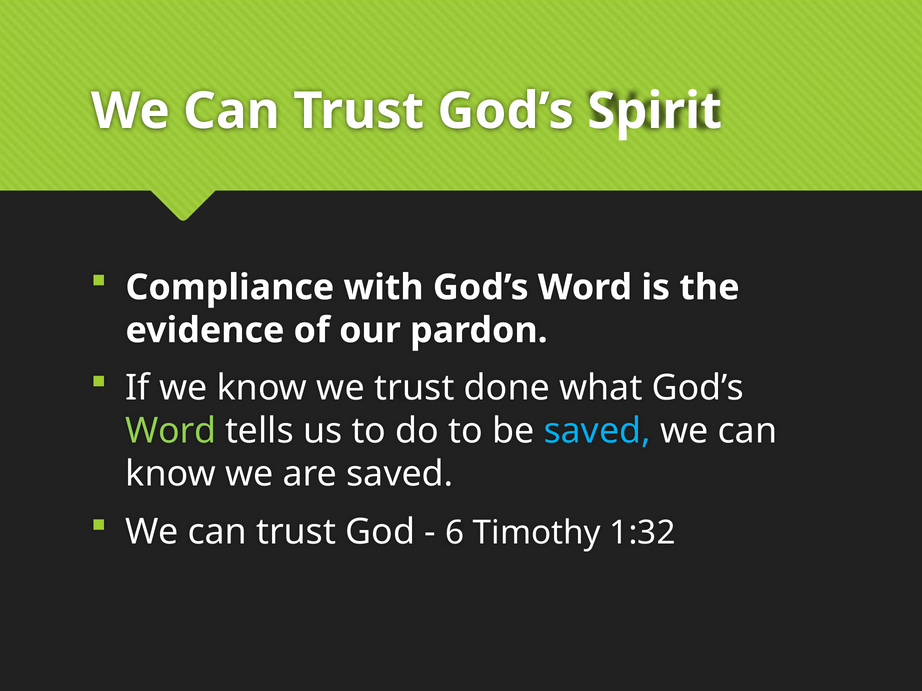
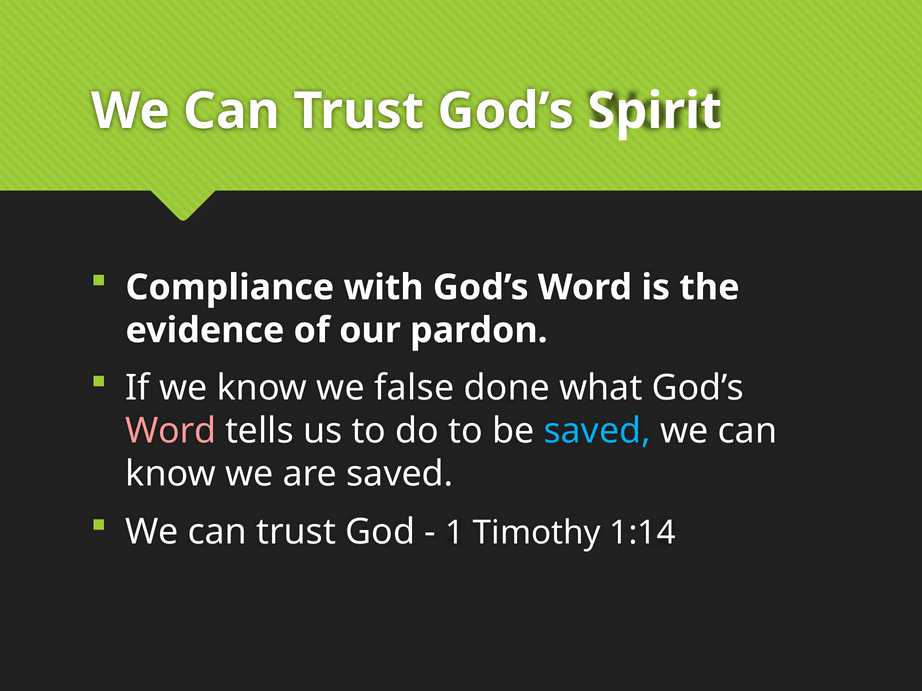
we trust: trust -> false (414, 388)
Word colour: light green -> pink (171, 431)
6: 6 -> 1 (455, 533)
1:32: 1:32 -> 1:14 (643, 533)
